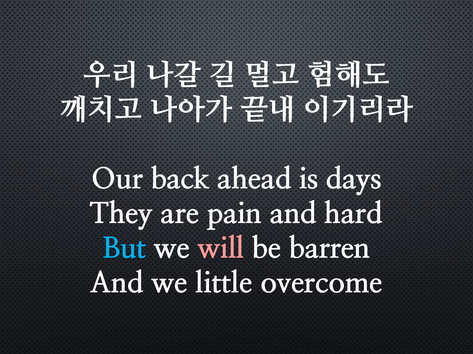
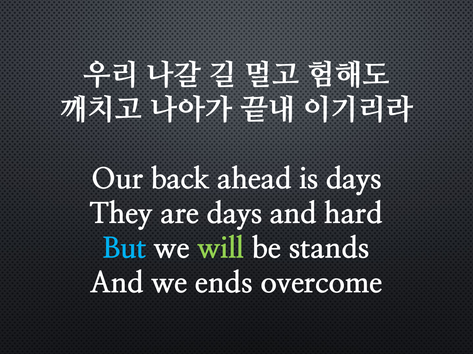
are pain: pain -> days (235, 214)
will colour: pink -> light green (221, 249)
barren: barren -> stands (329, 249)
little: little -> ends (224, 284)
